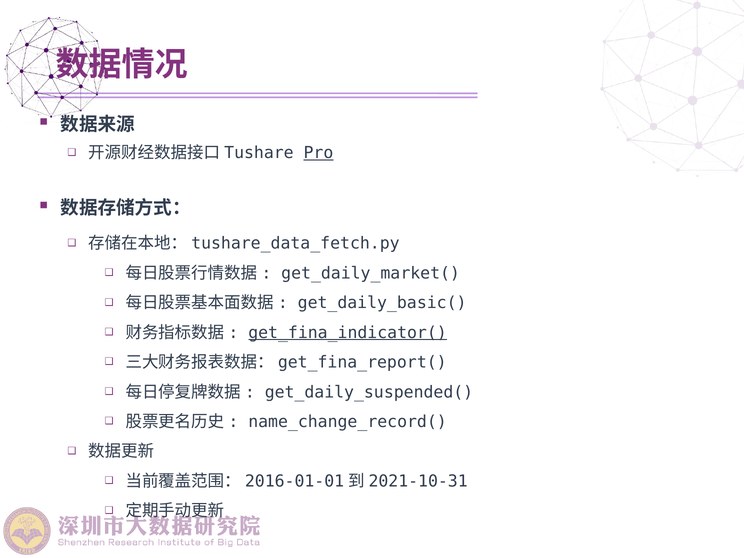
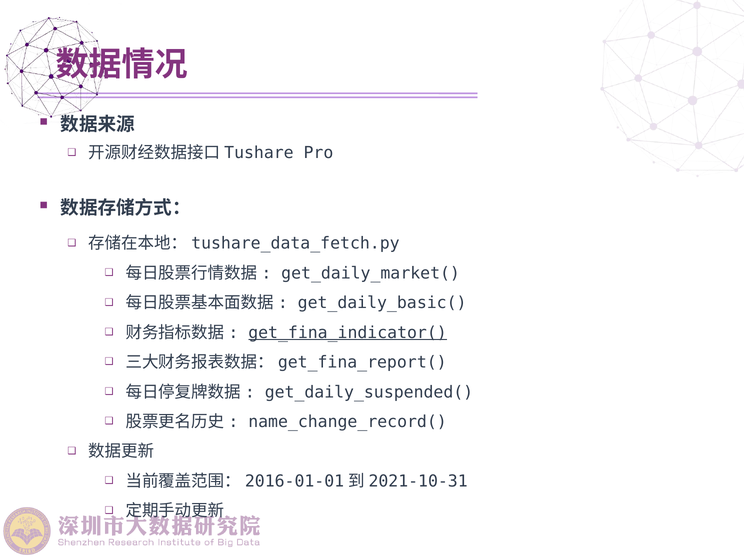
Pro underline: present -> none (318, 153)
